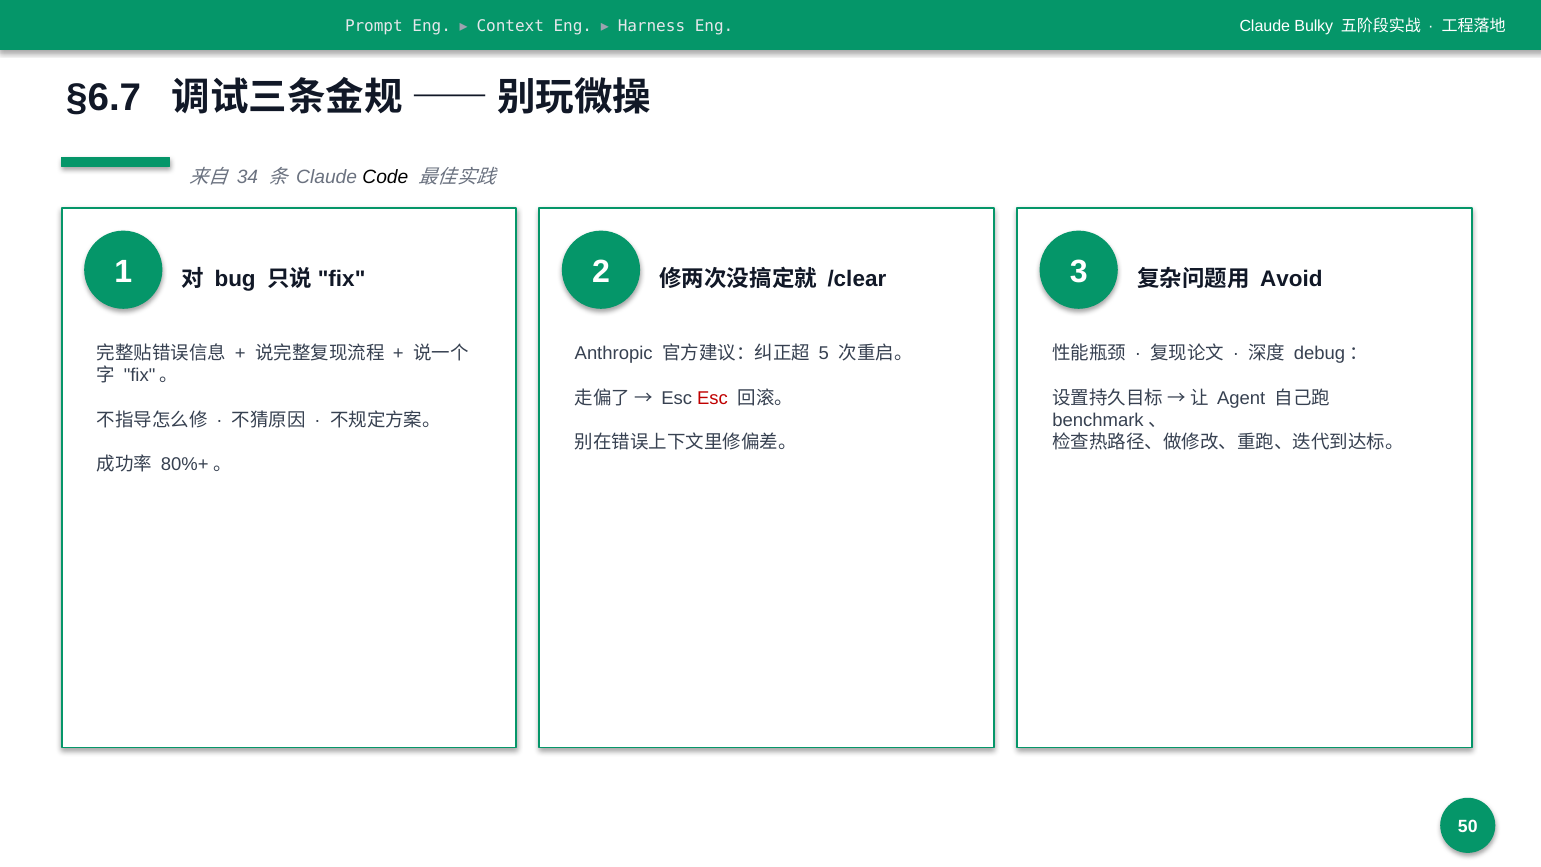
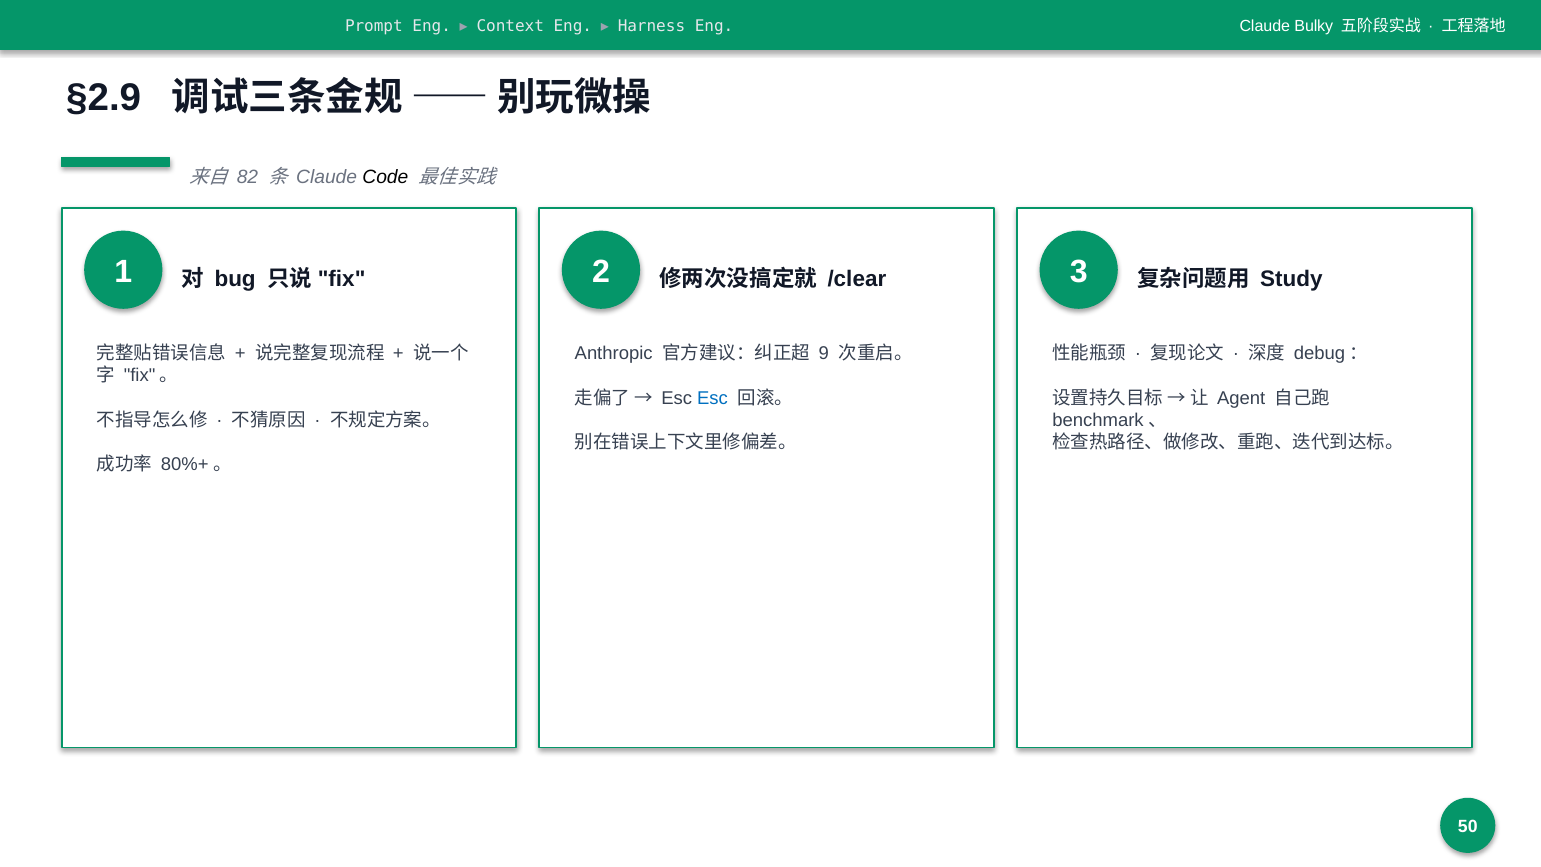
§6.7: §6.7 -> §2.9 (104, 97)
34: 34 -> 82 (247, 177)
Avoid: Avoid -> Study (1291, 279)
5: 5 -> 9 (824, 354)
Esc colour: red -> blue (713, 398)
